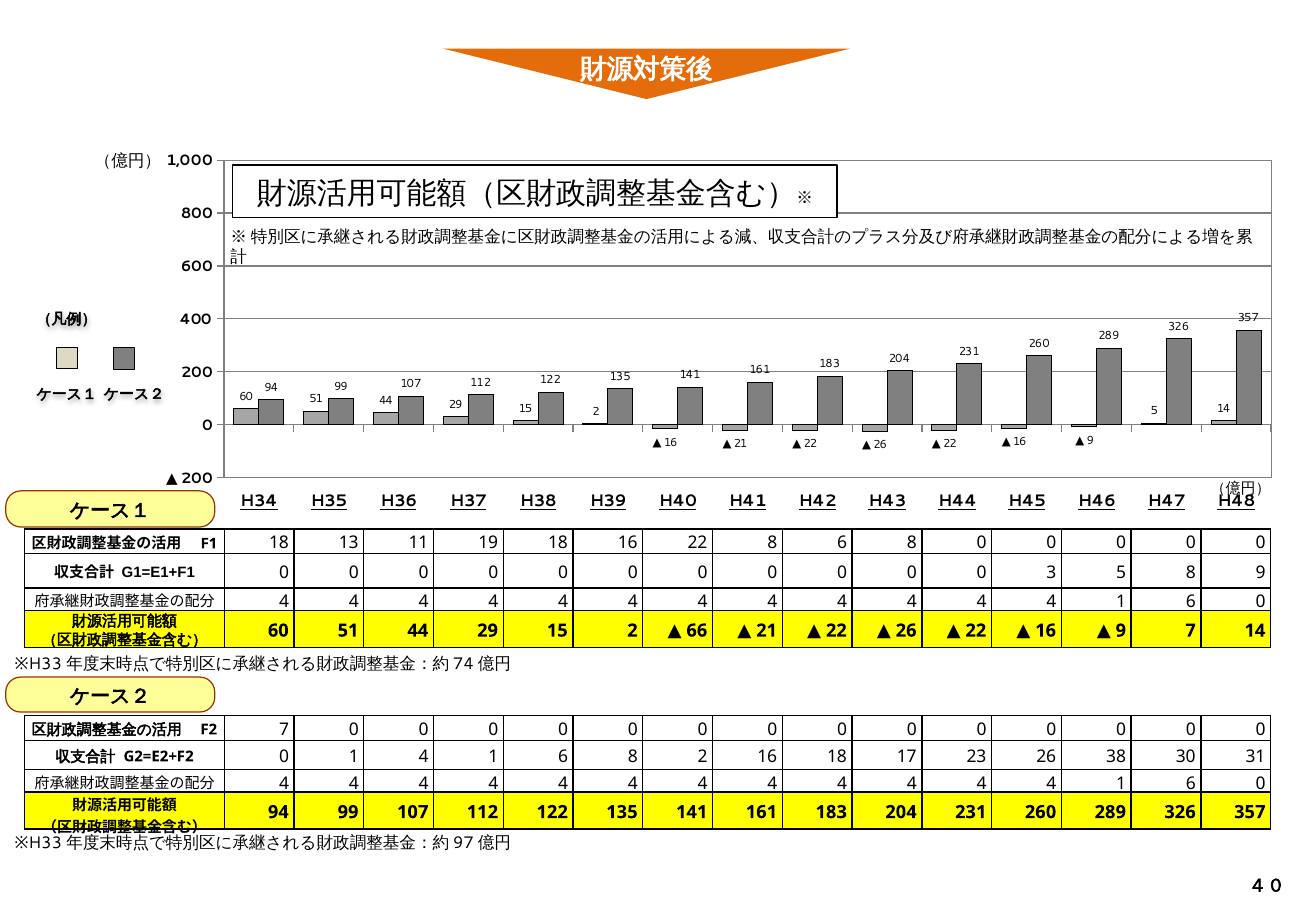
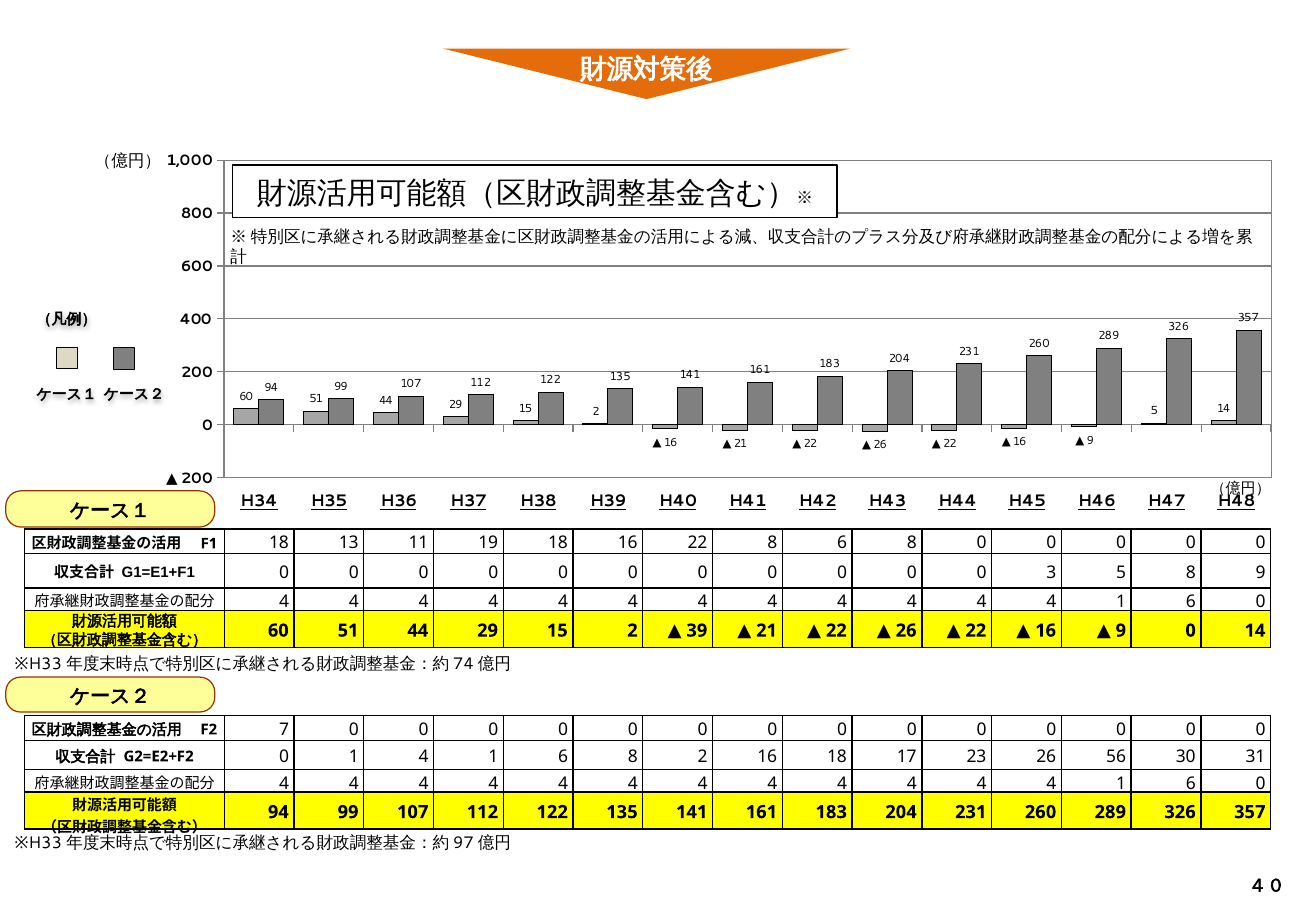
66: 66 -> 39 (697, 631)
9 7: 7 -> 0 (1191, 631)
38: 38 -> 56 (1116, 757)
